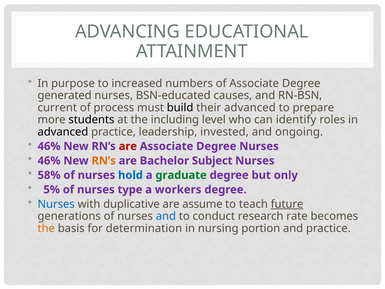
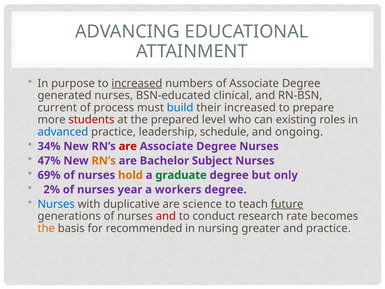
increased underline: none -> present (137, 83)
causes: causes -> clinical (233, 95)
build colour: black -> blue (180, 107)
their advanced: advanced -> increased (250, 107)
students colour: black -> red (91, 120)
including: including -> prepared (175, 120)
identify: identify -> existing (296, 120)
advanced colour: black -> blue (63, 132)
invested: invested -> schedule (225, 132)
46%: 46% -> 34% (49, 146)
46%: 46% -> 47% (49, 161)
58%: 58% -> 69% (49, 175)
hold colour: blue -> orange (130, 175)
5%: 5% -> 2% (52, 189)
type: type -> year (130, 189)
assume: assume -> science (202, 204)
and colour: blue -> red (166, 216)
determination: determination -> recommended (144, 228)
portion: portion -> greater (261, 228)
